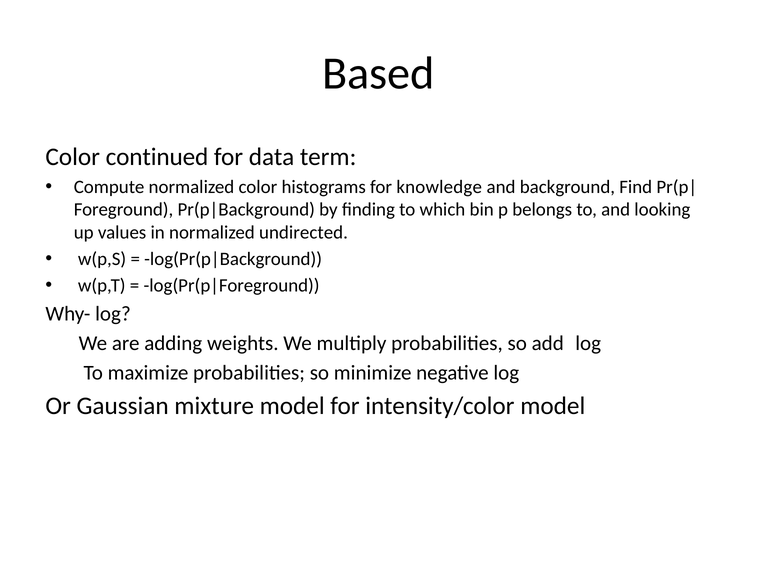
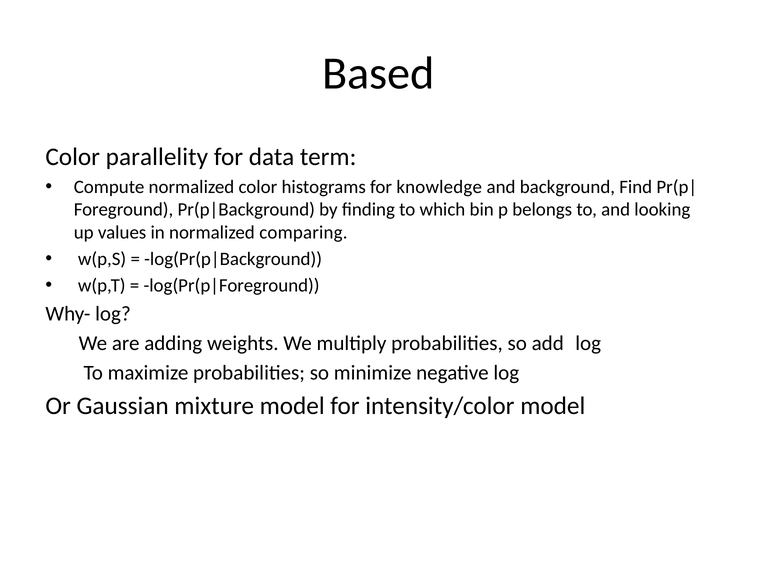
continued: continued -> parallelity (157, 157)
undirected: undirected -> comparing (303, 232)
